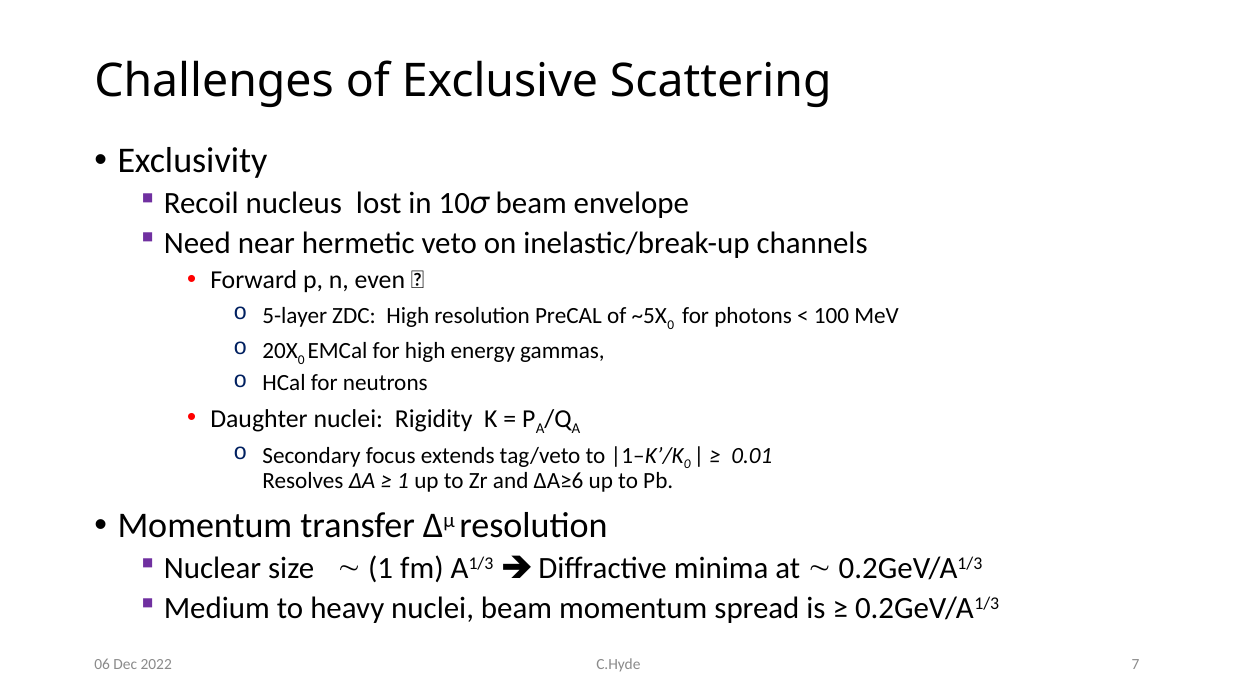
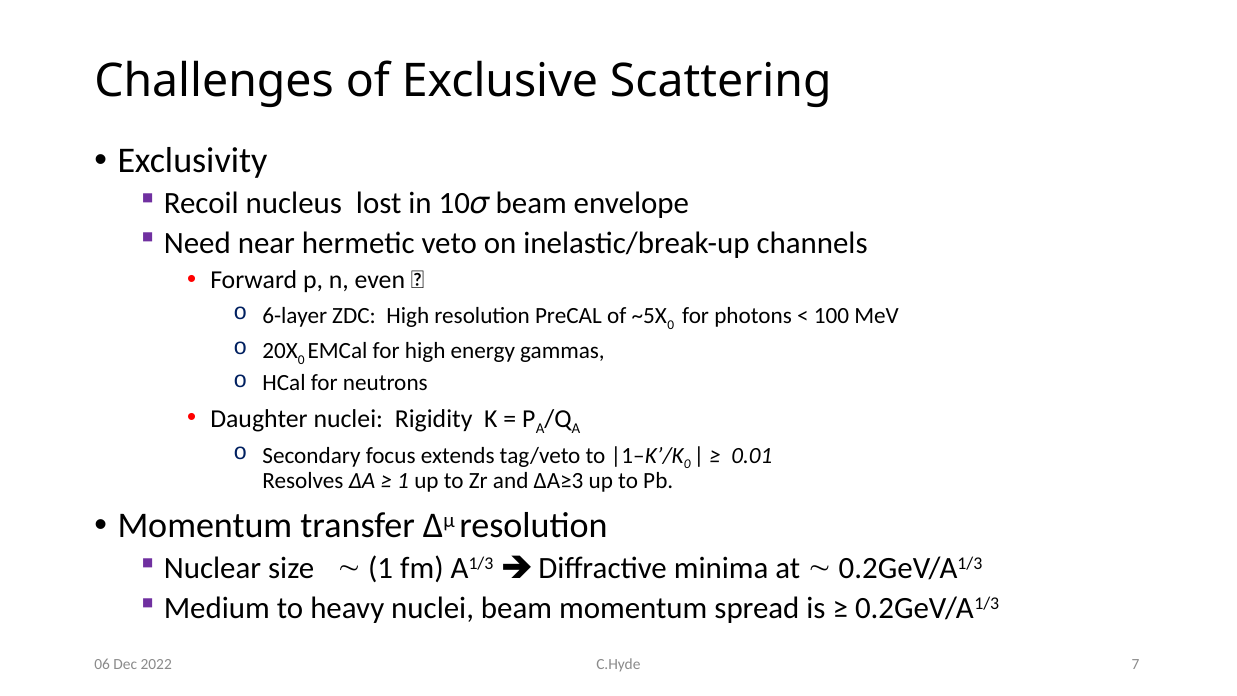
5-layer: 5-layer -> 6-layer (295, 316)
ΔA≥6: ΔA≥6 -> ΔA≥3 (559, 481)
